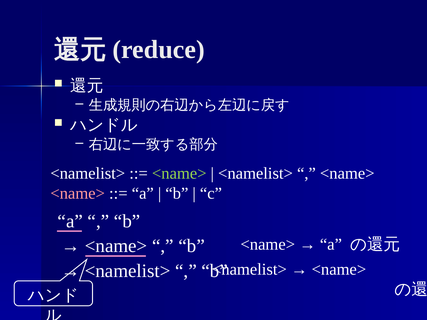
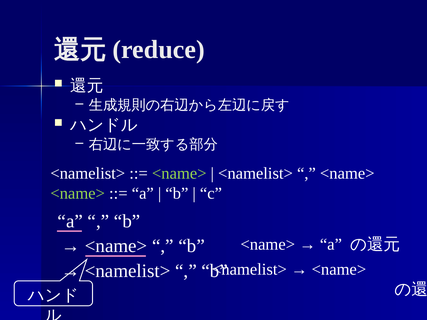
<name> colour: pink -> light green (78, 193)
